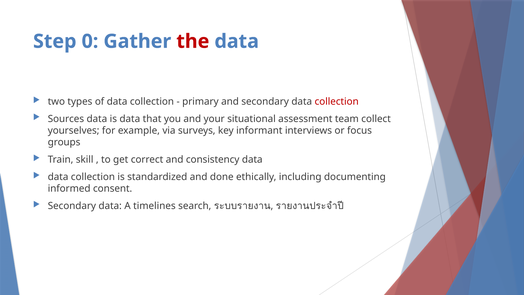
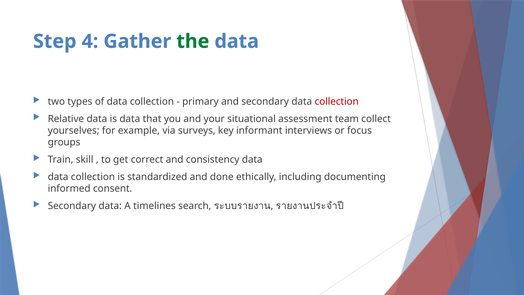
0: 0 -> 4 (90, 41)
the colour: red -> green (193, 41)
Sources: Sources -> Relative (66, 119)
